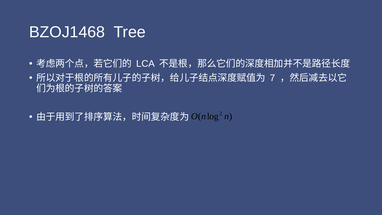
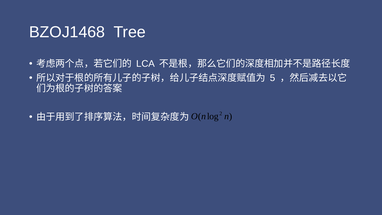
7: 7 -> 5 (273, 78)
